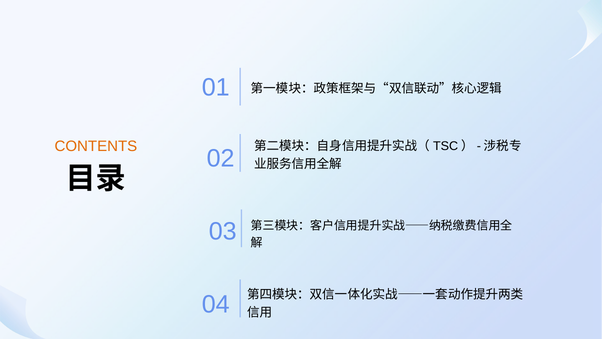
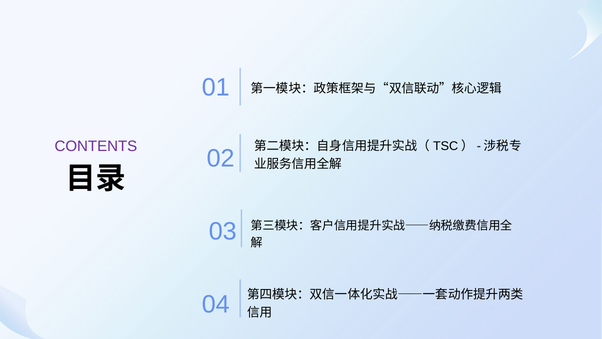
CONTENTS colour: orange -> purple (96, 146)
